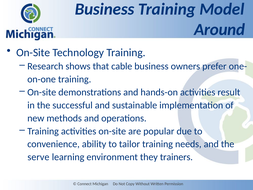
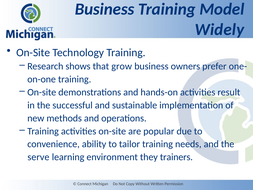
Around: Around -> Widely (219, 29)
cable: cable -> grow (122, 66)
